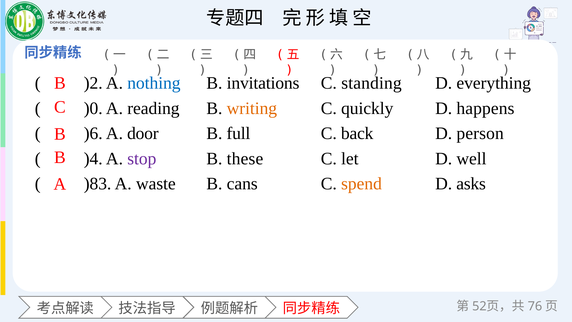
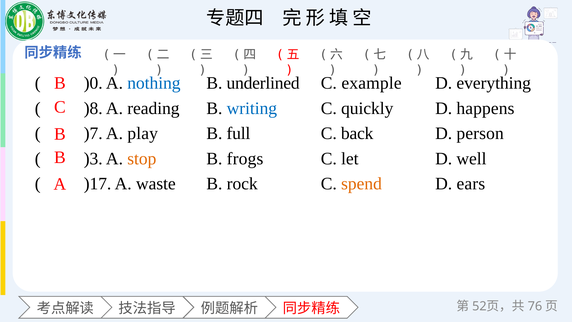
)2: )2 -> )0 (93, 83)
invitations: invitations -> underlined (263, 83)
standing: standing -> example (372, 83)
)0: )0 -> )8 (93, 108)
writing colour: orange -> blue (252, 108)
)6: )6 -> )7 (93, 133)
door: door -> play (143, 133)
)4: )4 -> )3 (93, 159)
stop colour: purple -> orange (142, 159)
these: these -> frogs (245, 159)
)83: )83 -> )17 (98, 184)
cans: cans -> rock (242, 184)
asks: asks -> ears (471, 184)
